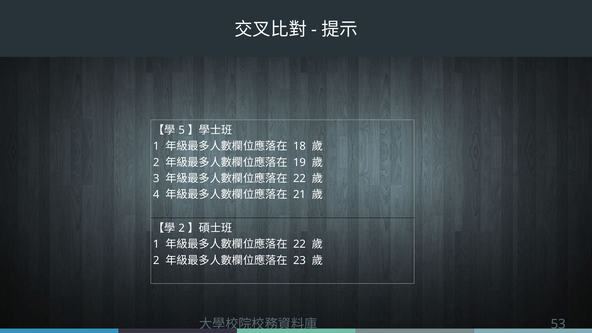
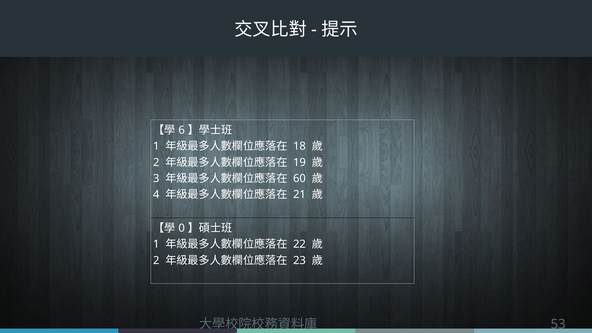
5: 5 -> 6 (182, 130)
22: 22 -> 60 (299, 178)
2: 2 -> 0 (182, 228)
